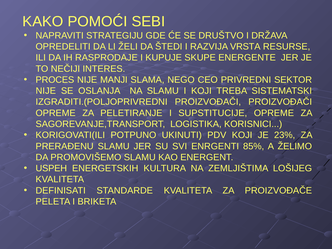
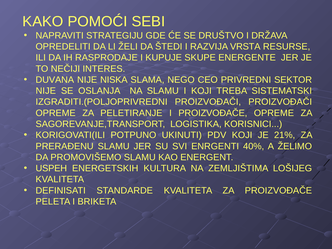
PROCES: PROCES -> DUVANA (55, 80)
MANJI: MANJI -> NISKA (114, 80)
I SUPSTITUCIJE: SUPSTITUCIJE -> PROIZVOĐAČE (213, 113)
23%: 23% -> 21% (285, 135)
85%: 85% -> 40% (254, 146)
